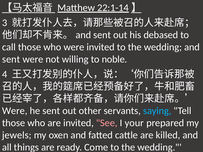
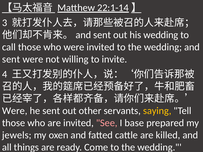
his debased: debased -> wedding (161, 35)
noble: noble -> invite (114, 59)
saying colour: light blue -> yellow (157, 111)
your: your -> base (134, 123)
